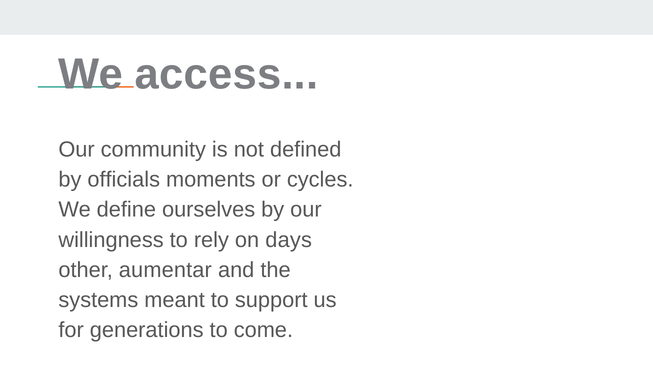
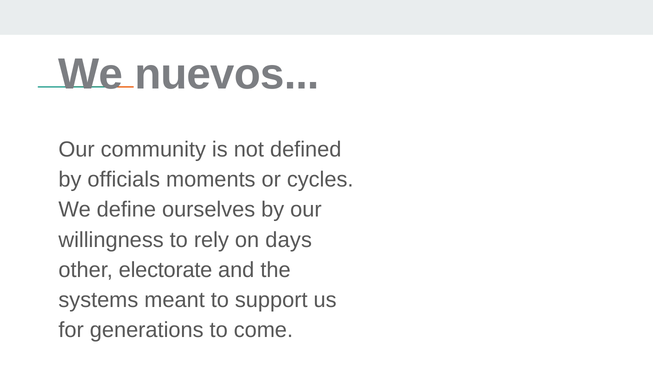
access: access -> nuevos (227, 74)
aumentar: aumentar -> electorate (166, 269)
